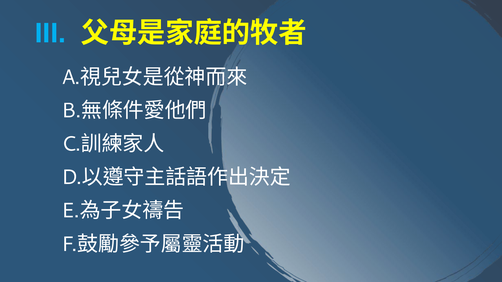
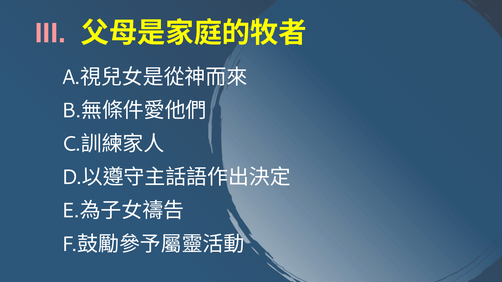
III colour: light blue -> pink (50, 33)
